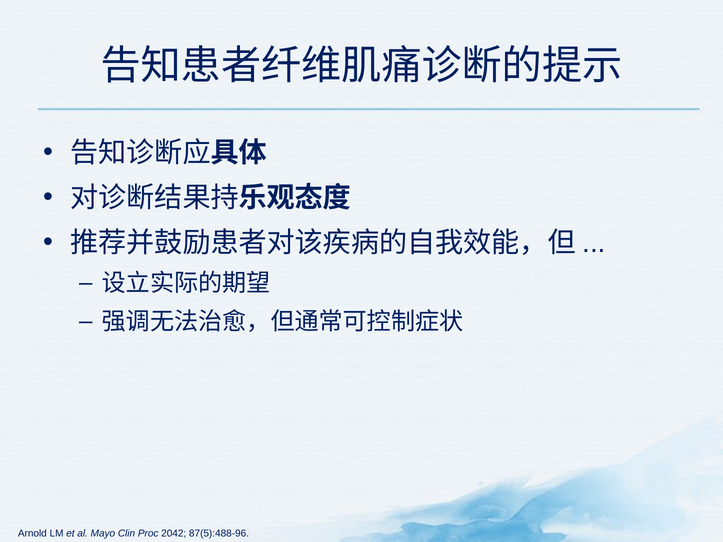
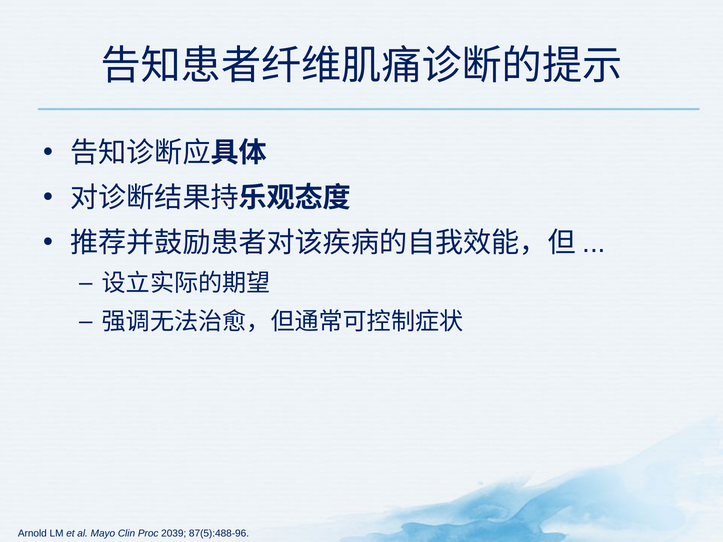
2042: 2042 -> 2039 (174, 534)
